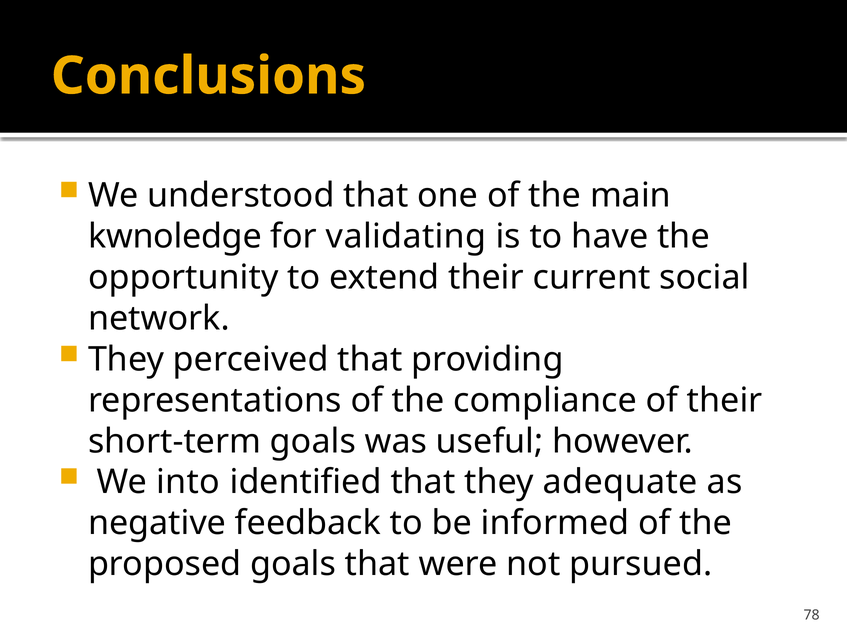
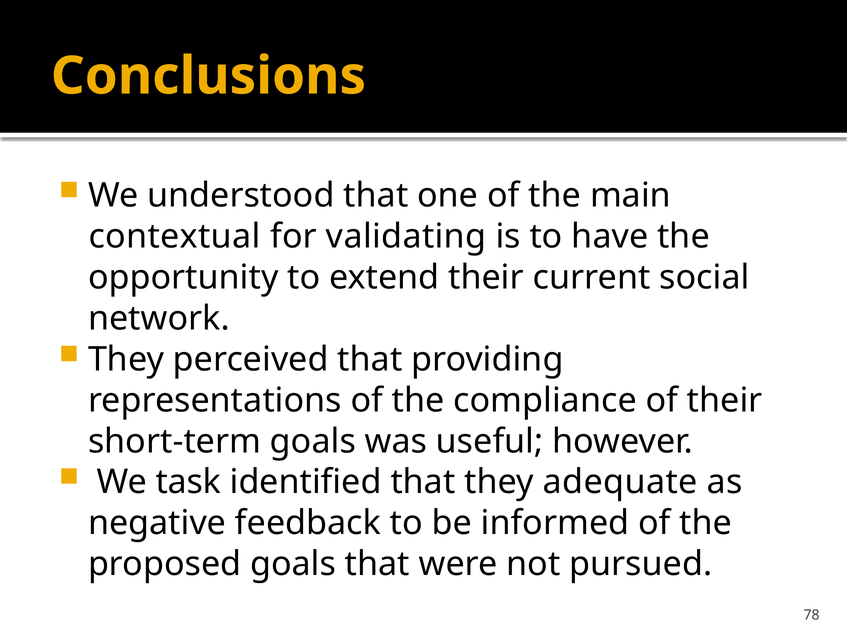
kwnoledge: kwnoledge -> contextual (175, 237)
into: into -> task (189, 482)
